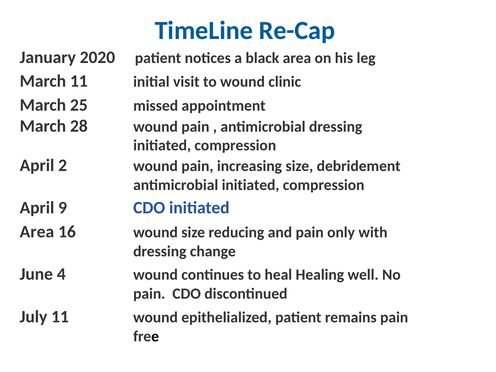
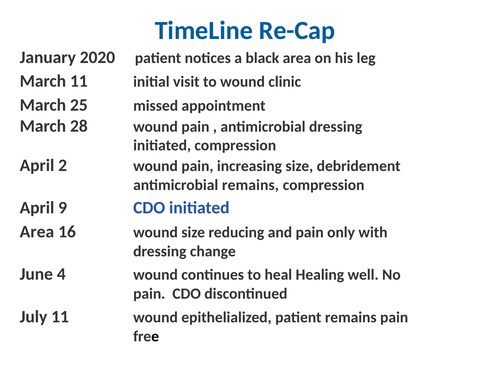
antimicrobial initiated: initiated -> remains (250, 185)
